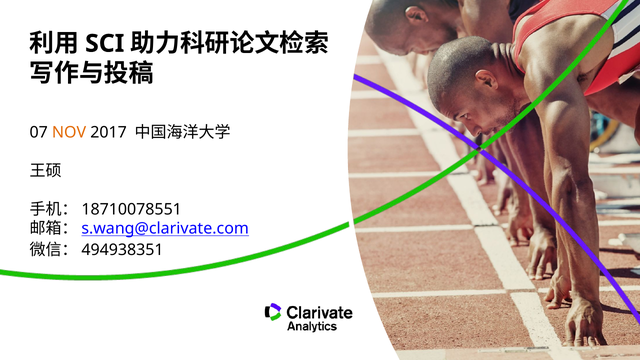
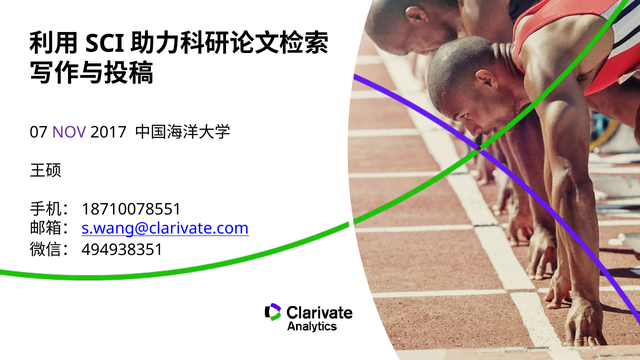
NOV colour: orange -> purple (69, 132)
